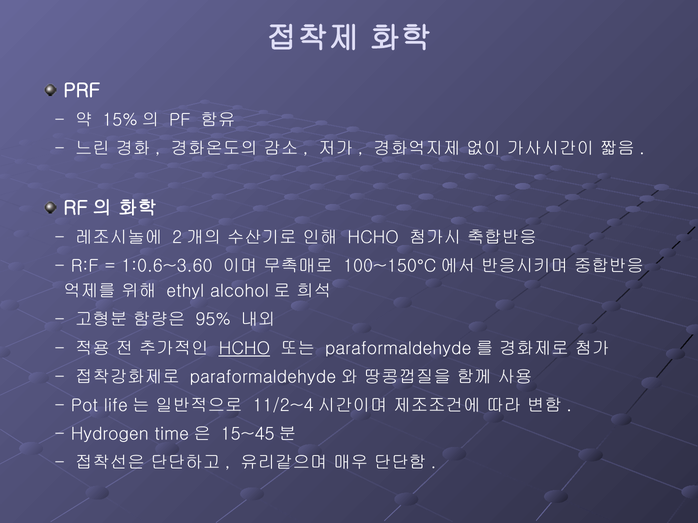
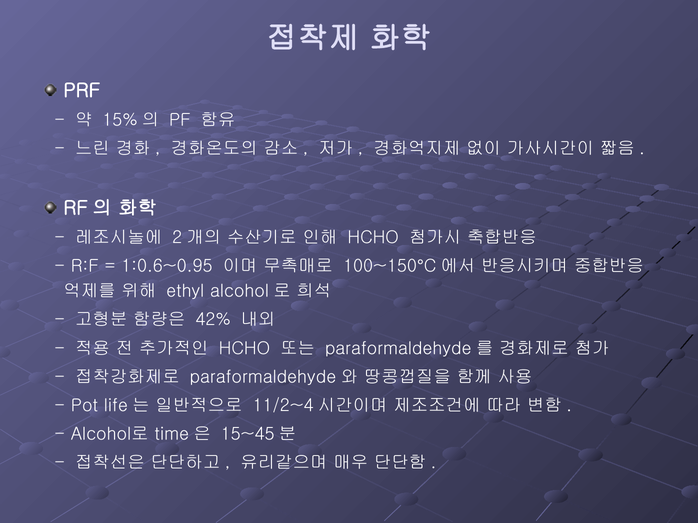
1:0.6~3.60: 1:0.6~3.60 -> 1:0.6~0.95 (167, 266)
95%: 95% -> 42% (213, 320)
HCHO underline: present -> none (244, 349)
Hydrogen: Hydrogen -> Alcohol로 (110, 434)
